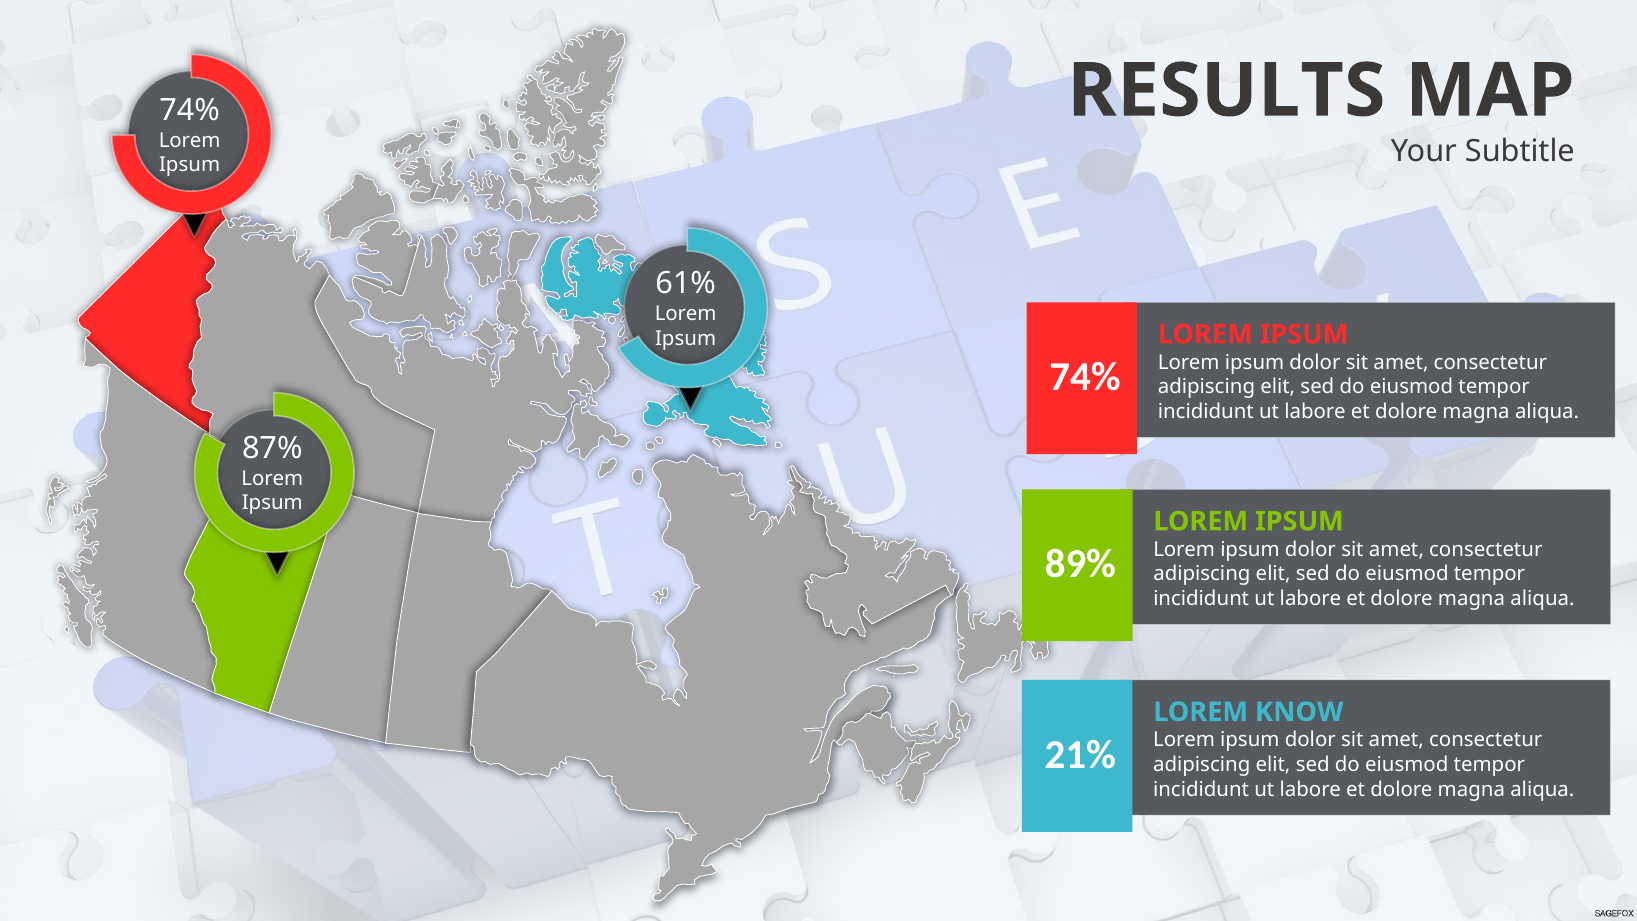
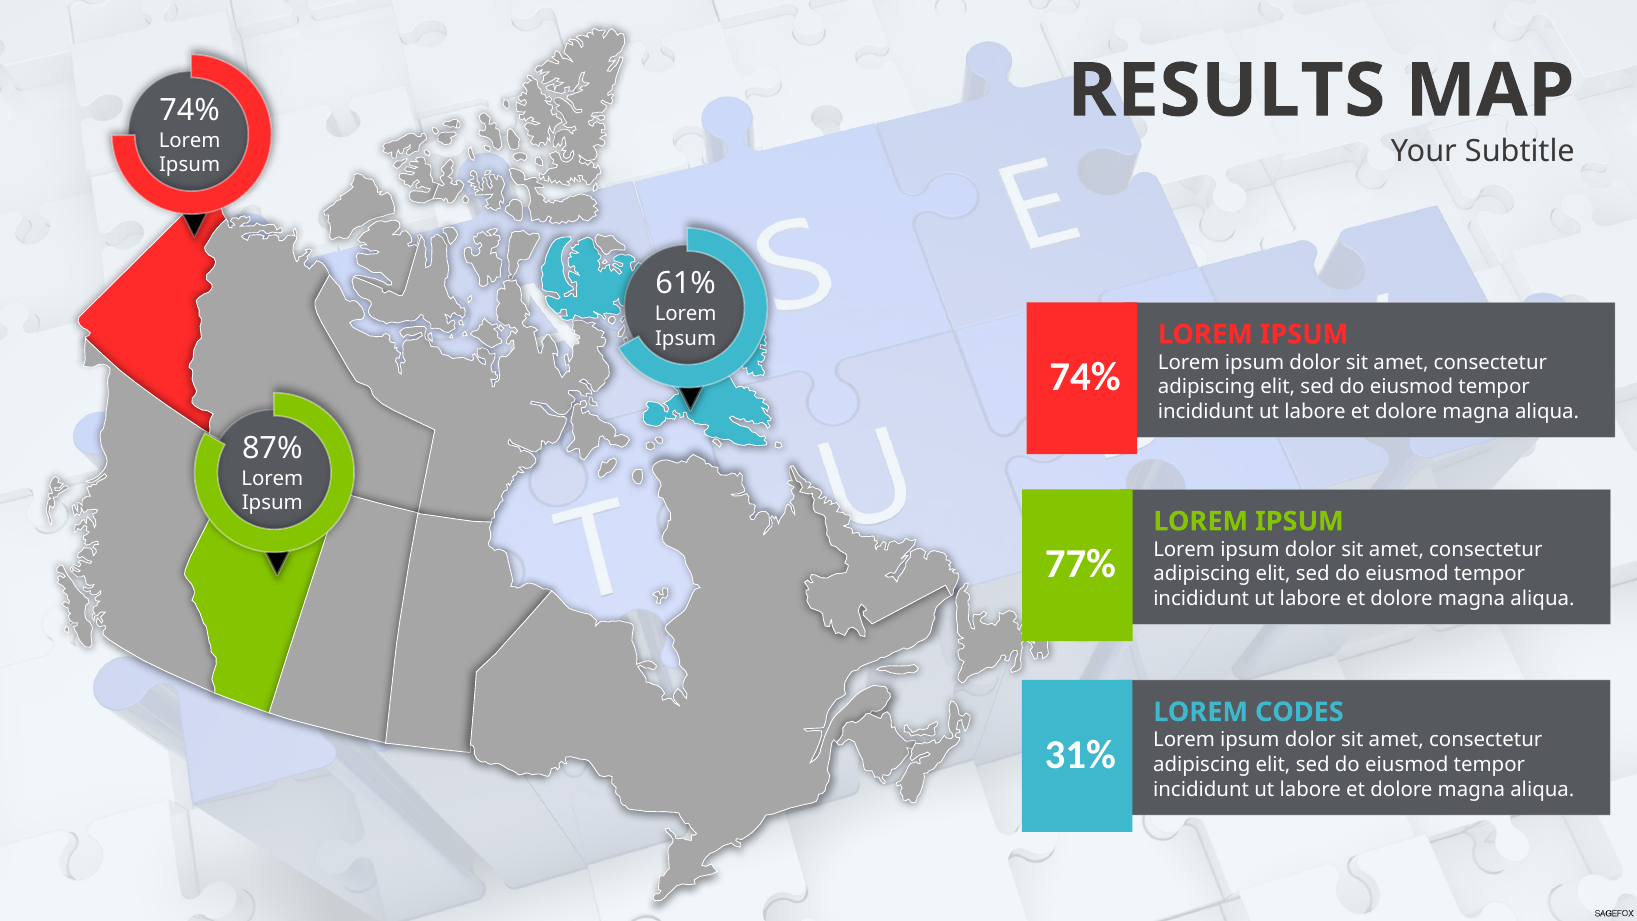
89%: 89% -> 77% (1080, 564)
KNOW: KNOW -> CODES (1299, 712)
21%: 21% -> 31% (1080, 754)
